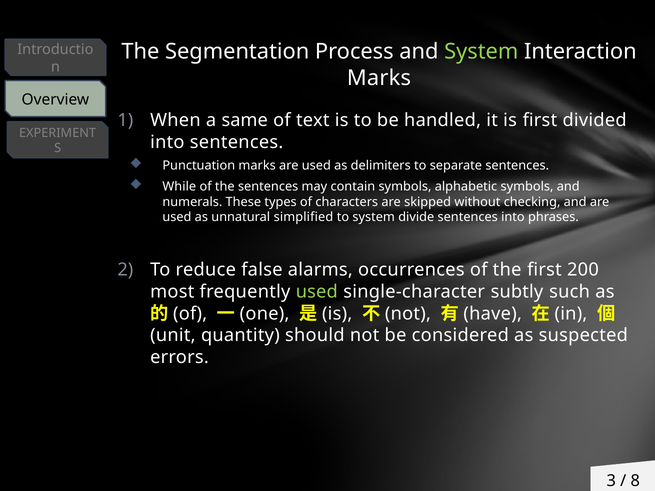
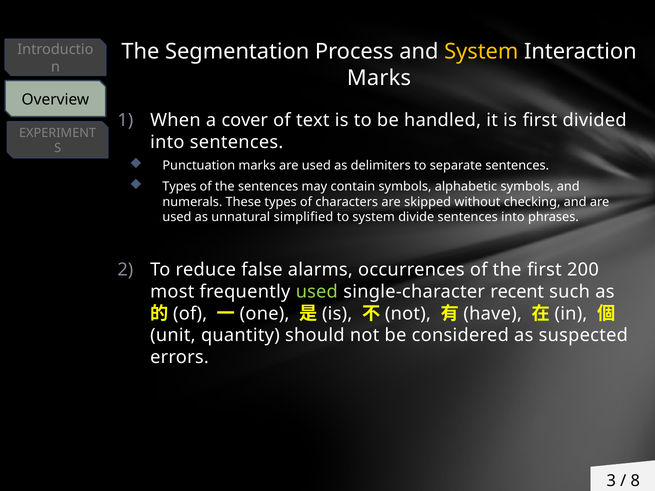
System colour: light green -> yellow (481, 52)
same: same -> cover (245, 120)
While: While -> Types (179, 187)
subtly: subtly -> recent (517, 292)
